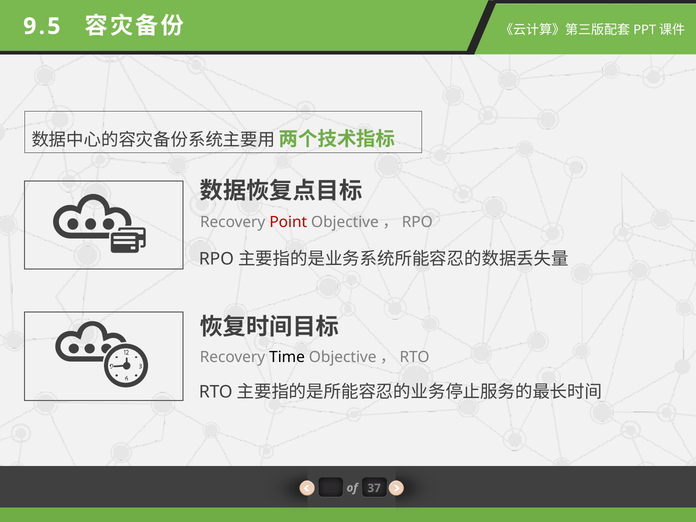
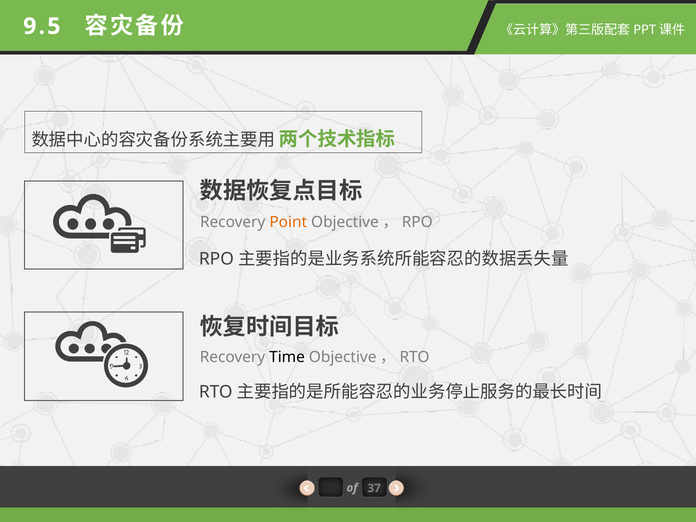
Point colour: red -> orange (288, 222)
